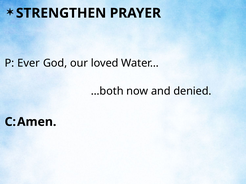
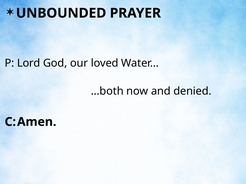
STRENGTHEN: STRENGTHEN -> UNBOUNDED (61, 13)
Ever: Ever -> Lord (29, 63)
